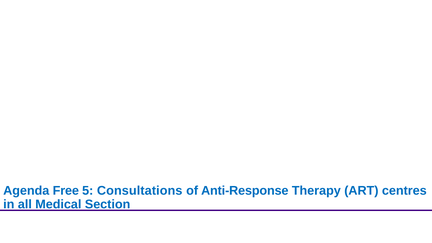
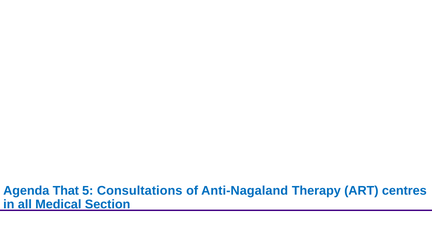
Free: Free -> That (66, 191)
Anti-Response: Anti-Response -> Anti-Nagaland (245, 191)
